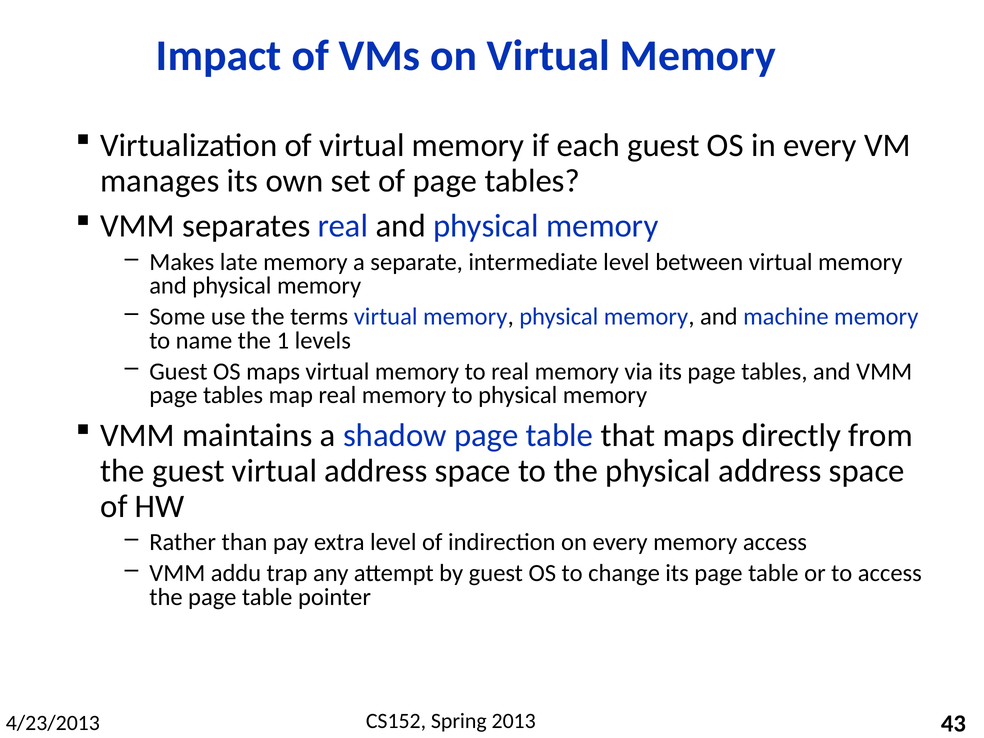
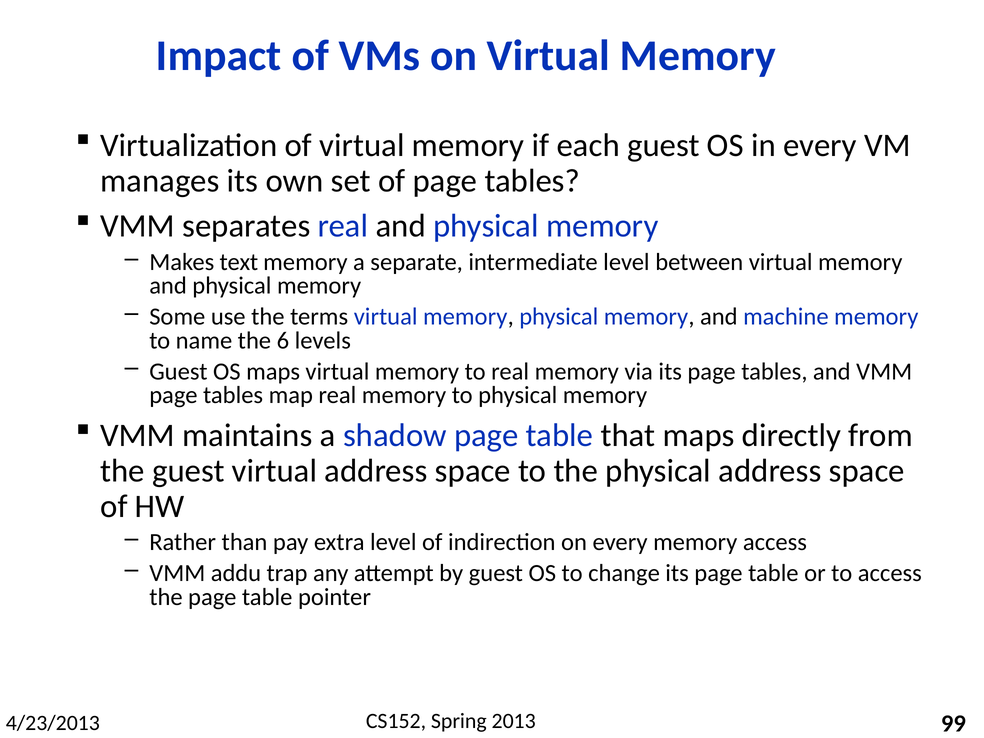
late: late -> text (239, 262)
1: 1 -> 6 (283, 341)
43: 43 -> 99 (953, 724)
